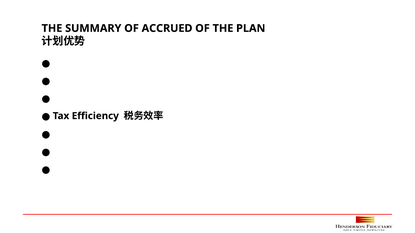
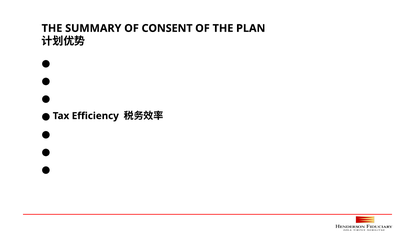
ACCRUED: ACCRUED -> CONSENT (167, 28)
